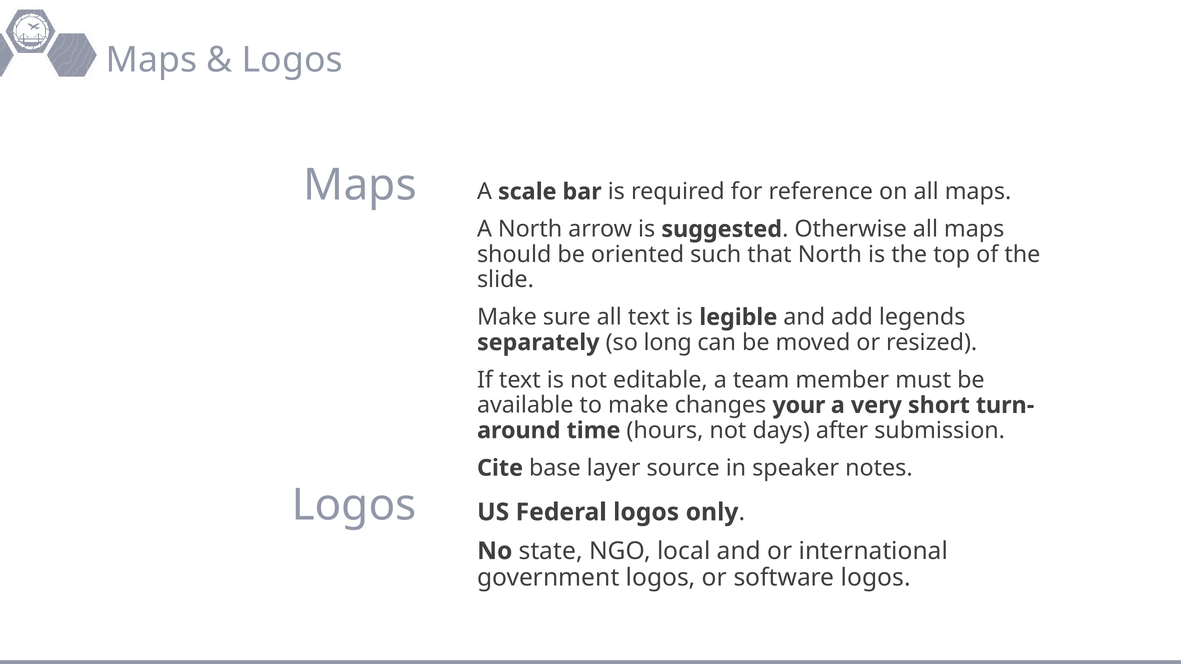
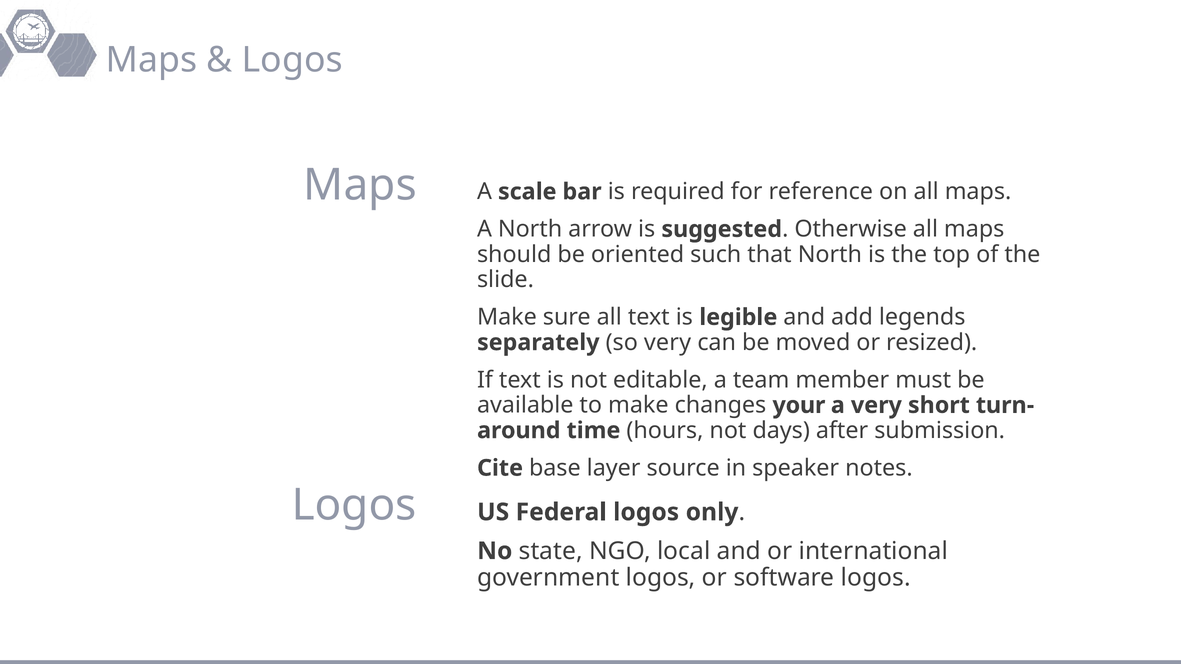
so long: long -> very (668, 343)
